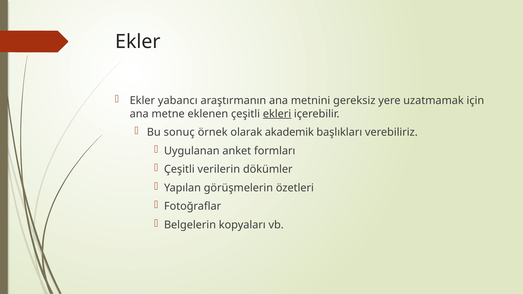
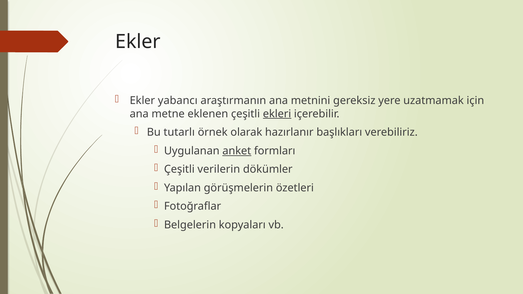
sonuç: sonuç -> tutarlı (179, 132)
akademik: akademik -> hazırlanır (289, 132)
anket underline: none -> present (237, 151)
